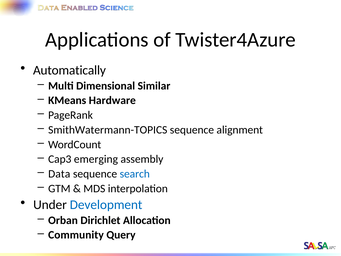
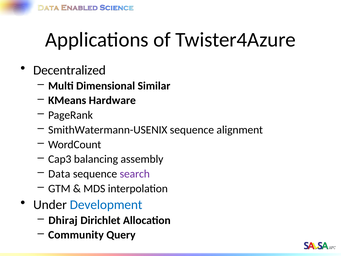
Automatically: Automatically -> Decentralized (69, 70)
SmithWatermann-TOPICS: SmithWatermann-TOPICS -> SmithWatermann-USENIX (108, 130)
emerging: emerging -> balancing (96, 159)
search colour: blue -> purple (135, 174)
Orban: Orban -> Dhiraj (63, 220)
